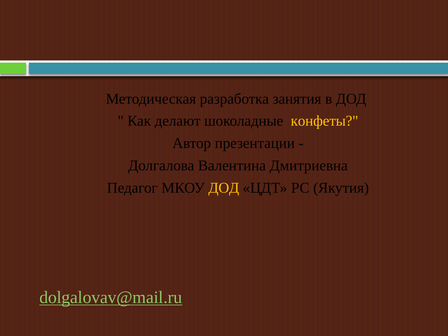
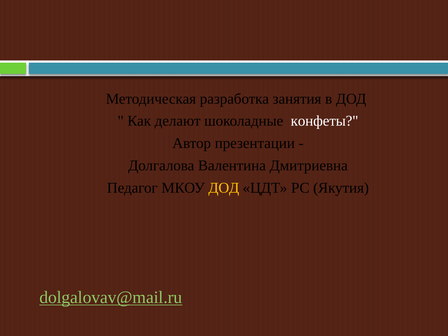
конфеты colour: yellow -> white (325, 121)
